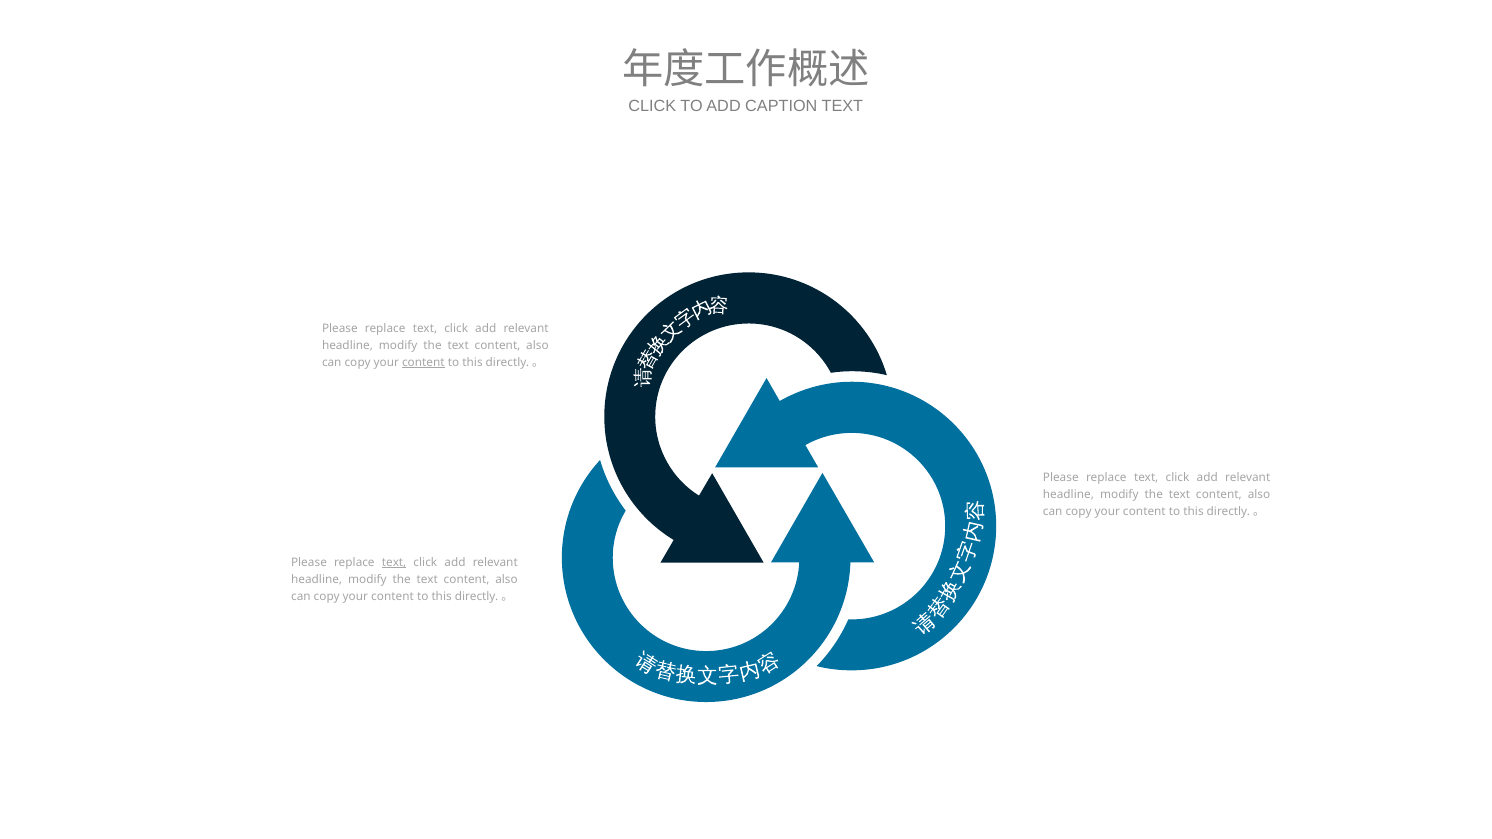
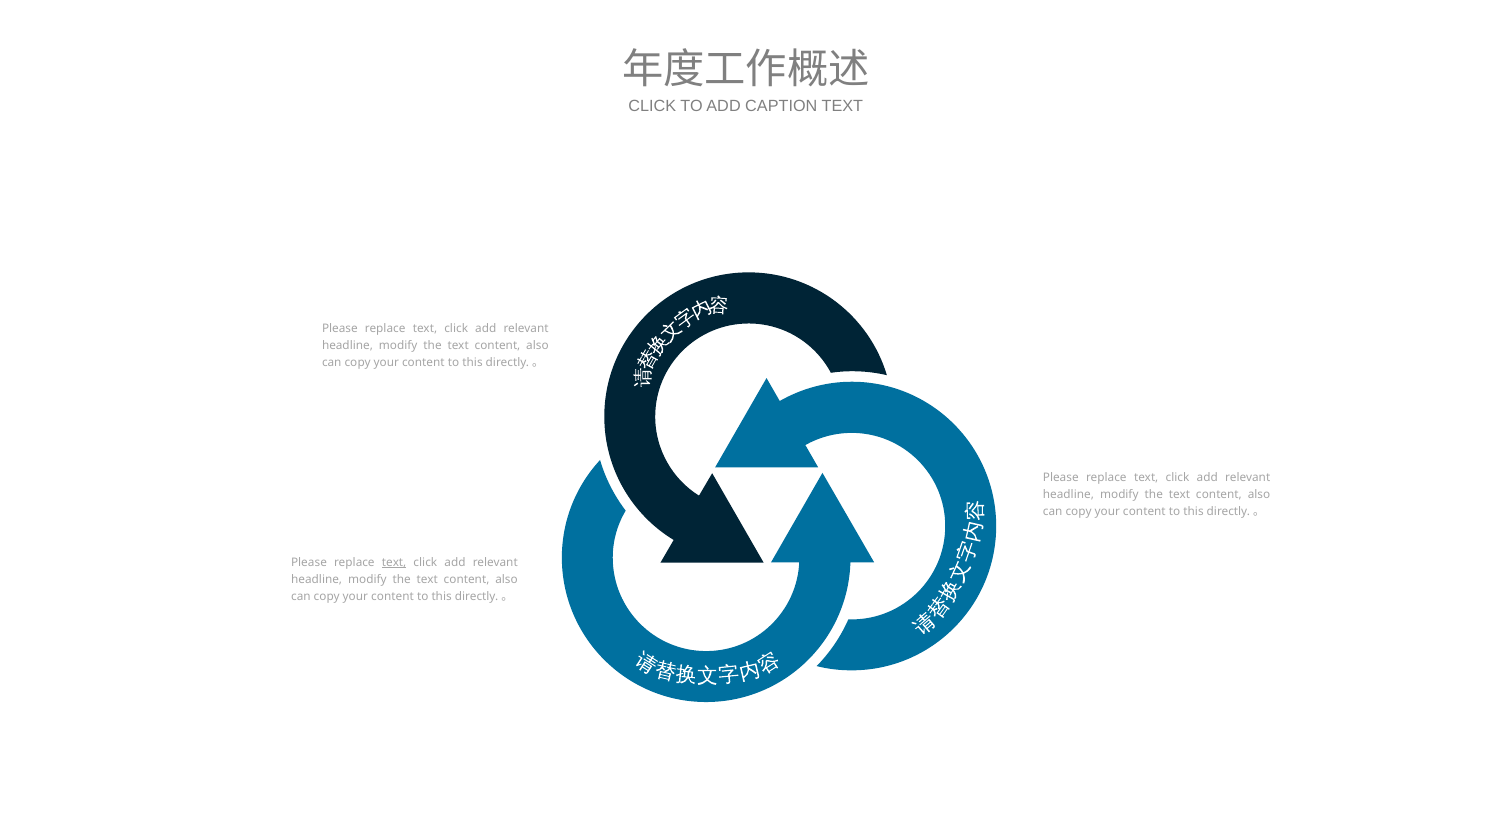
content underline: present -> none (423, 363)
